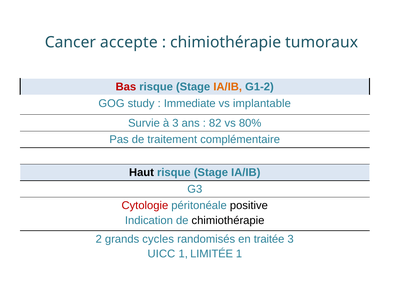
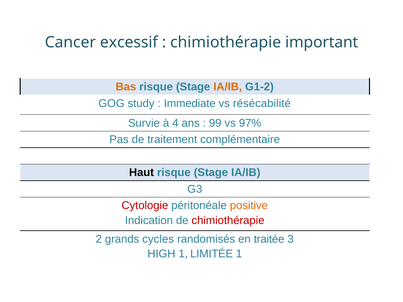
accepte: accepte -> excessif (129, 43)
tumoraux: tumoraux -> important (322, 43)
Bas colour: red -> orange (126, 87)
implantable: implantable -> résécabilité (262, 103)
à 3: 3 -> 4 (175, 123)
82: 82 -> 99 (215, 123)
80%: 80% -> 97% (250, 123)
positive colour: black -> orange (249, 206)
chimiothérapie colour: black -> red (228, 221)
UICC: UICC -> HIGH (161, 254)
